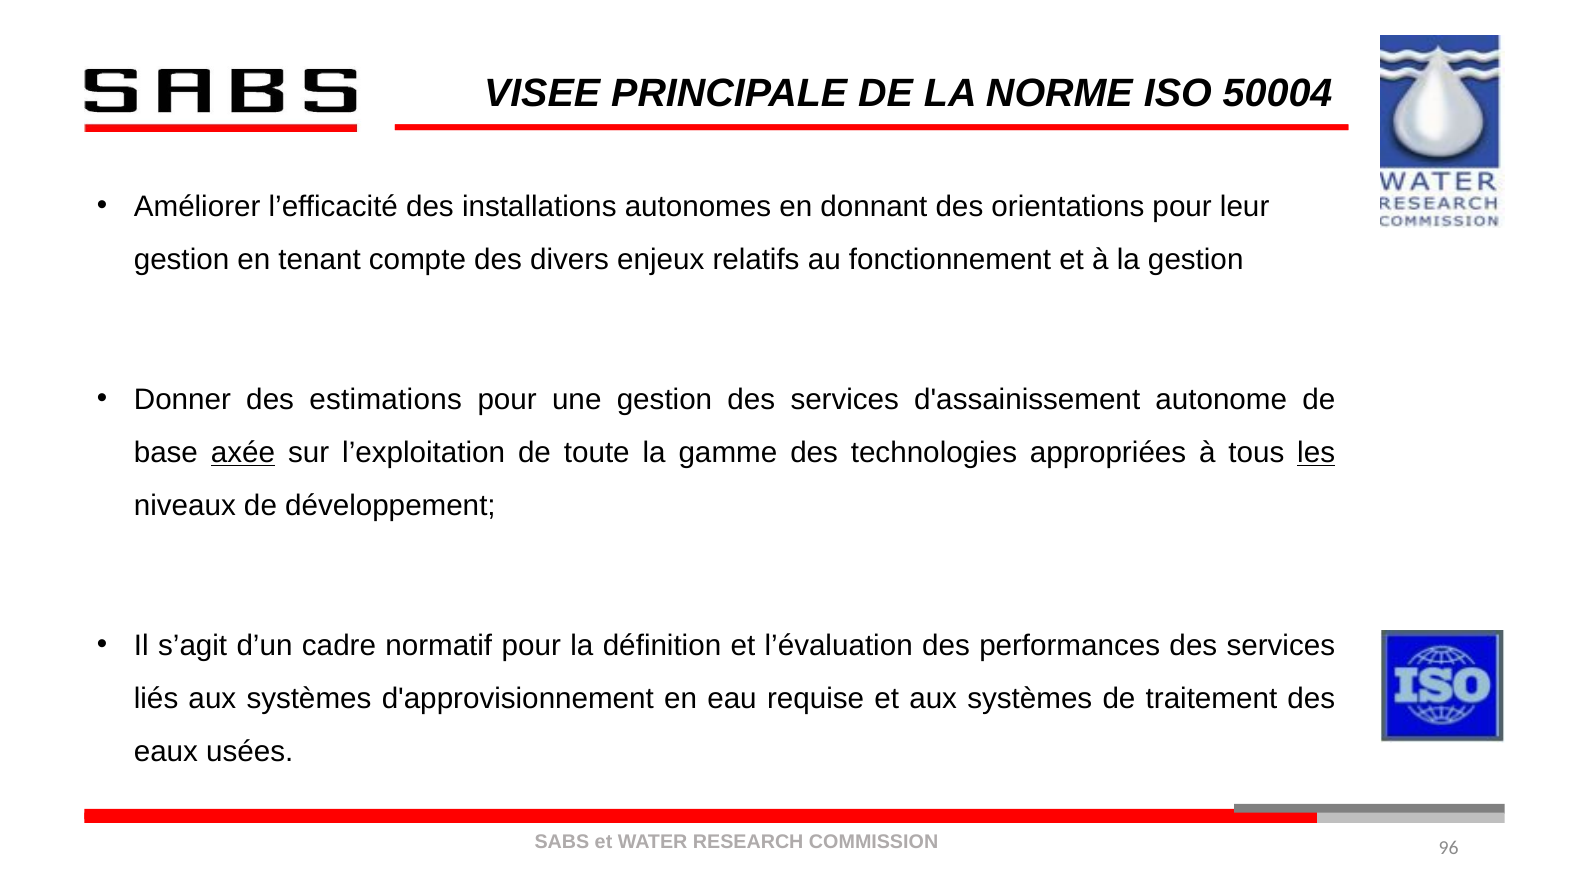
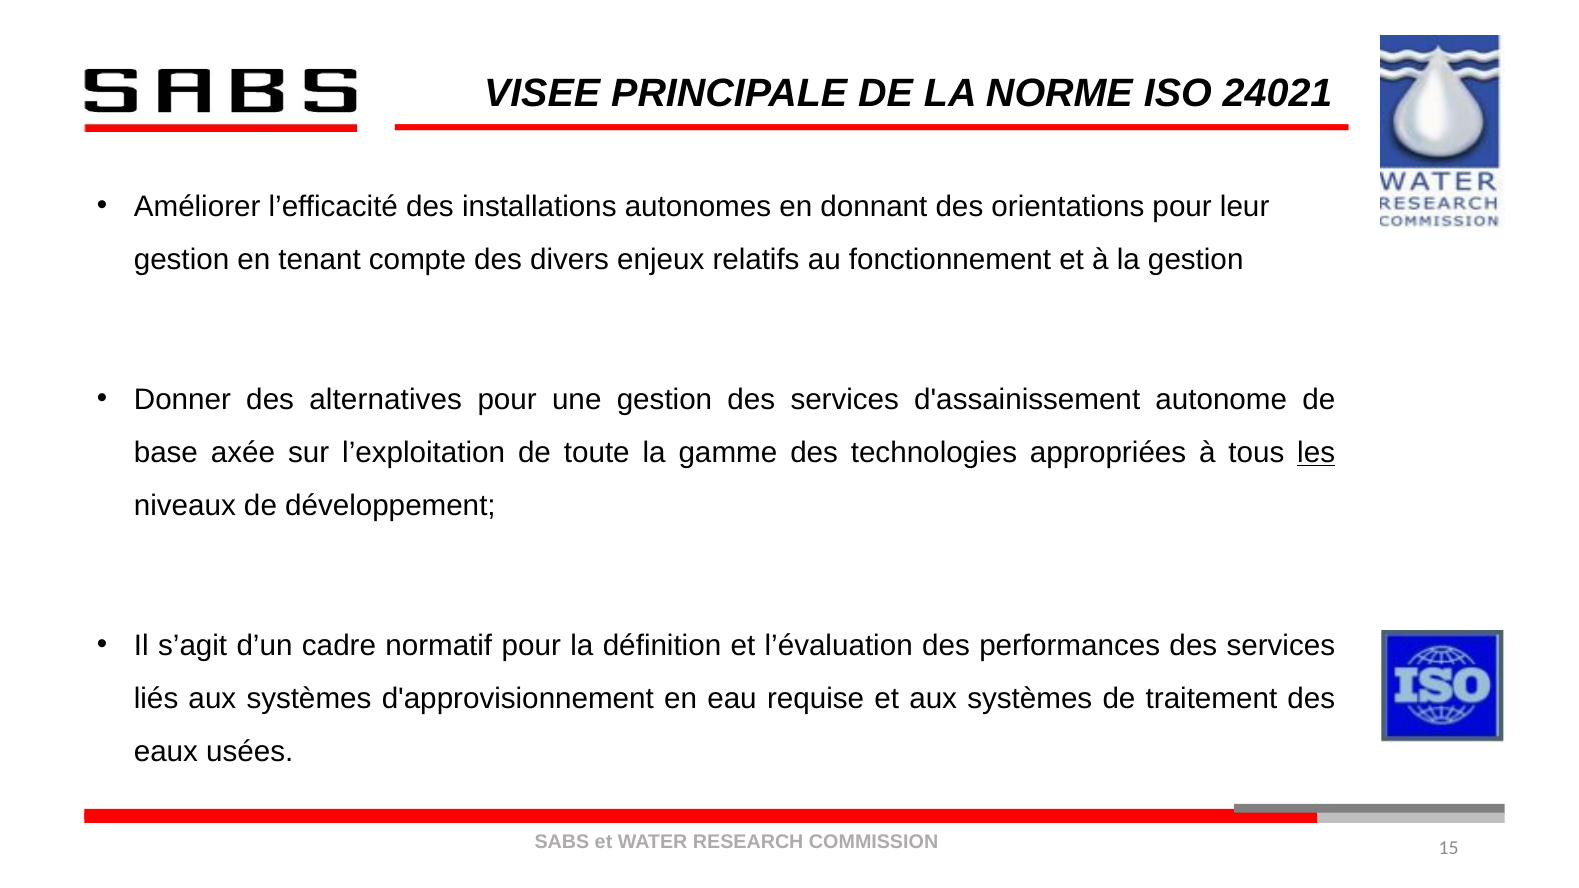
50004: 50004 -> 24021 (1278, 93)
estimations: estimations -> alternatives (386, 400)
axée underline: present -> none (243, 453)
96: 96 -> 15 (1449, 848)
